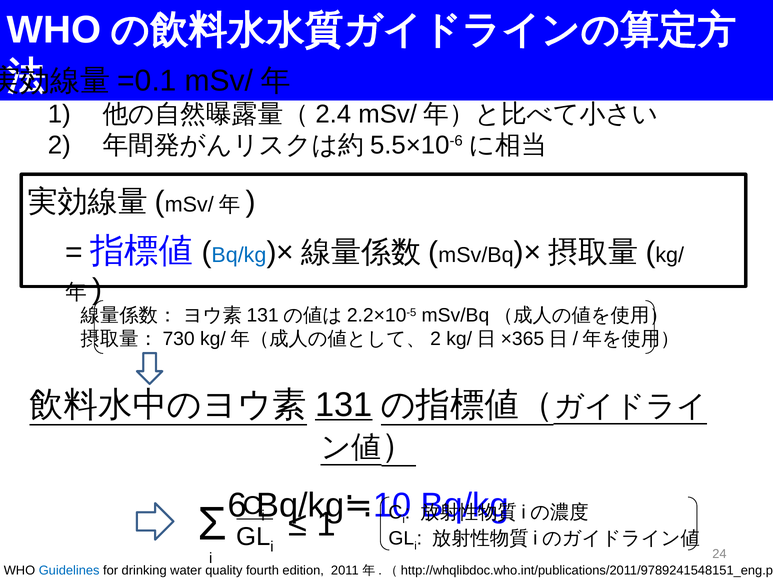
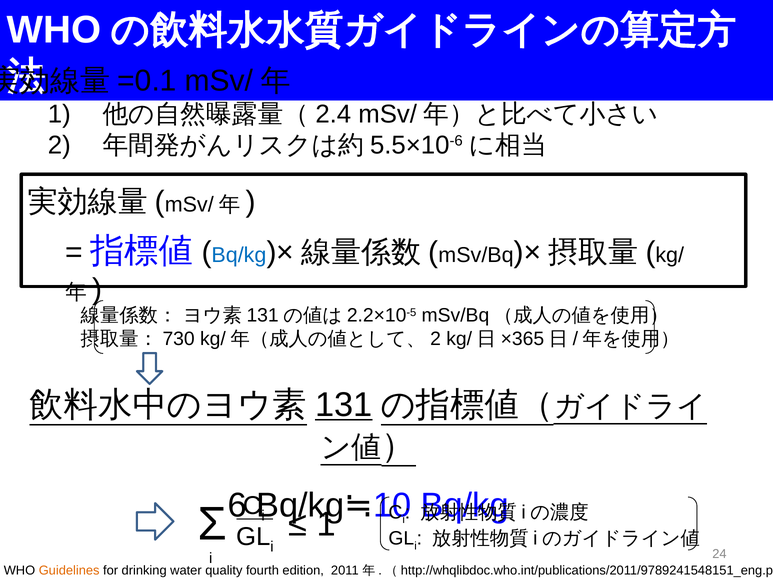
Guidelines colour: blue -> orange (69, 570)
